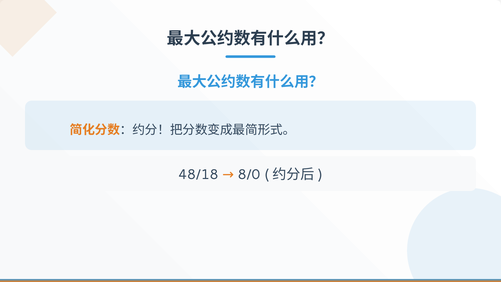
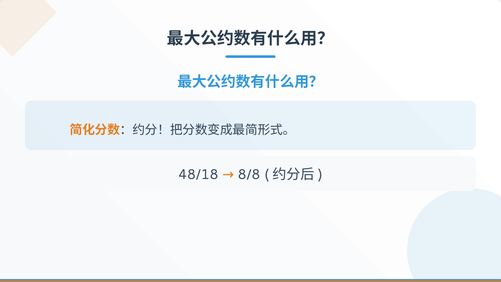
8/0: 8/0 -> 8/8 (249, 174)
